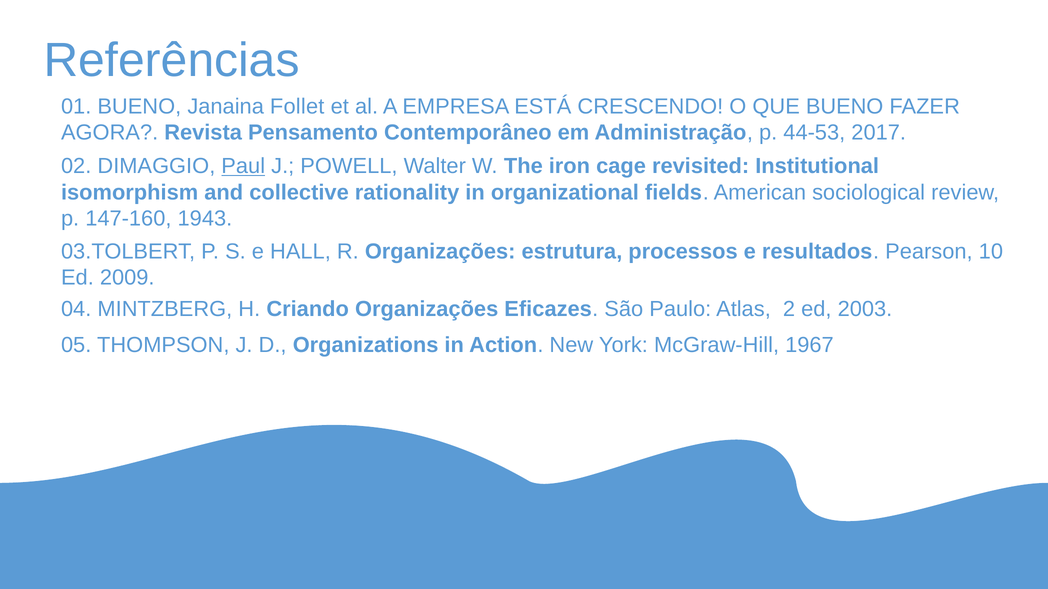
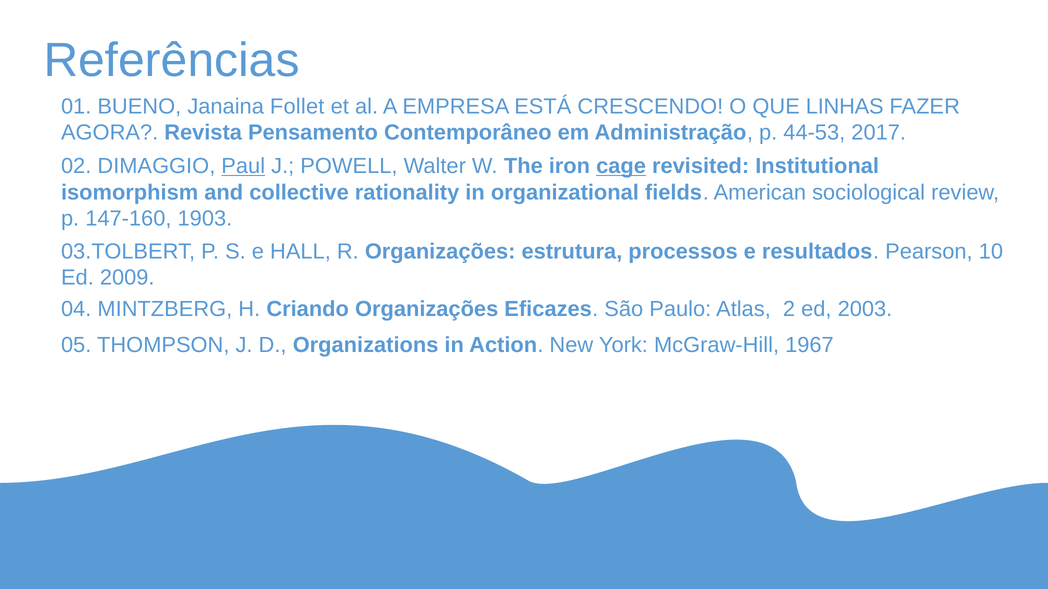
QUE BUENO: BUENO -> LINHAS (845, 107)
cage underline: none -> present (621, 166)
1943: 1943 -> 1903 (205, 219)
